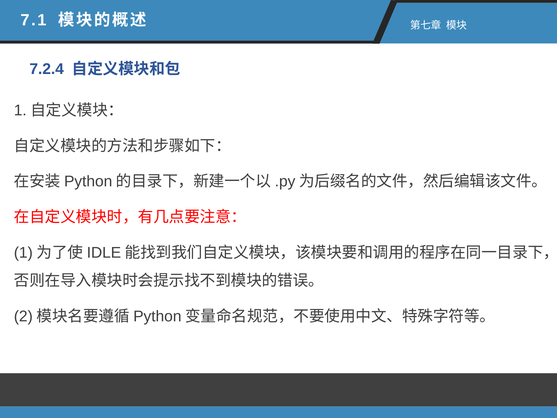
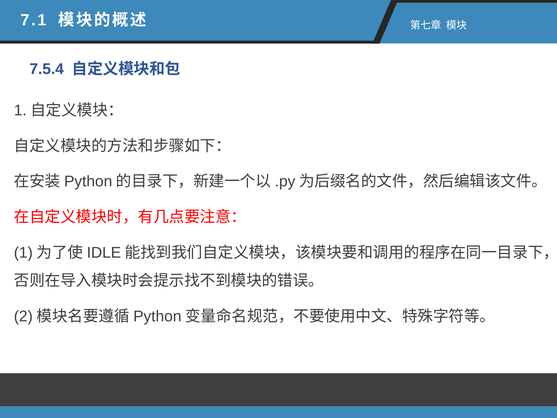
7.2.4: 7.2.4 -> 7.5.4 (47, 69)
